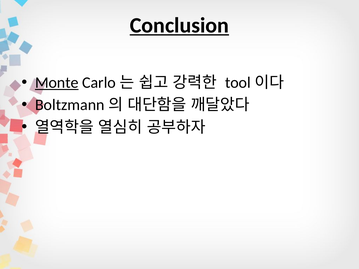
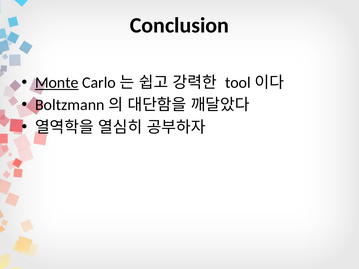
Conclusion underline: present -> none (179, 25)
